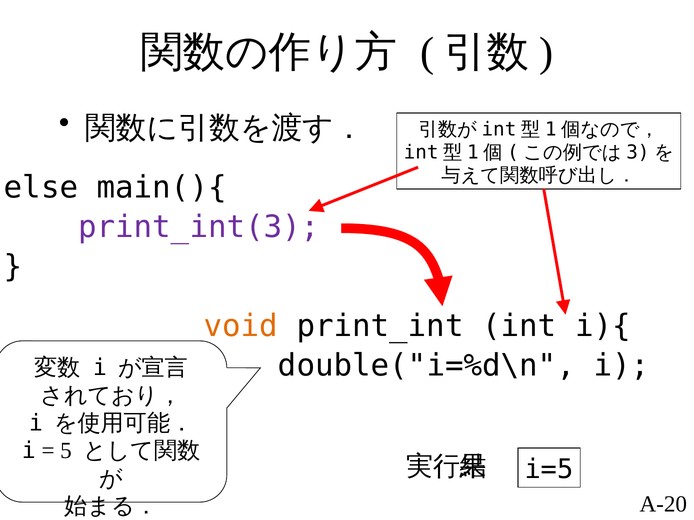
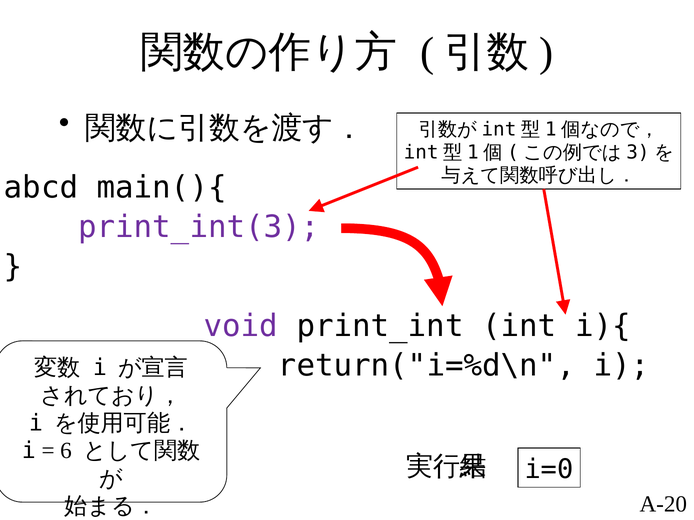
else: else -> abcd (41, 188)
void colour: orange -> purple (241, 326)
double("i=%d\n: double("i=%d\n -> return("i=%d\n (427, 366)
5: 5 -> 6 (66, 451)
i=5: i=5 -> i=0 (549, 470)
